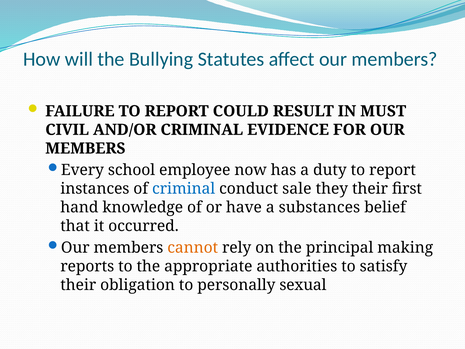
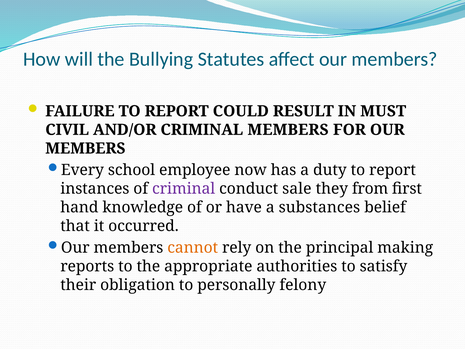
CRIMINAL EVIDENCE: EVIDENCE -> MEMBERS (288, 130)
criminal colour: blue -> purple (184, 189)
they their: their -> from (370, 189)
sexual: sexual -> felony (303, 285)
